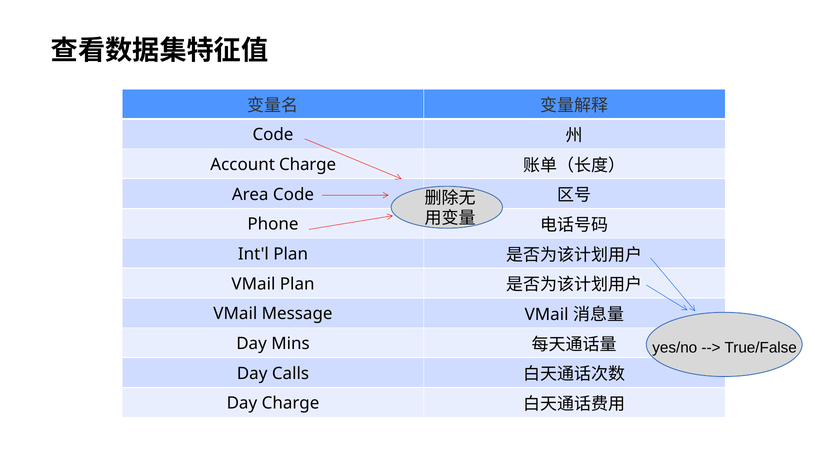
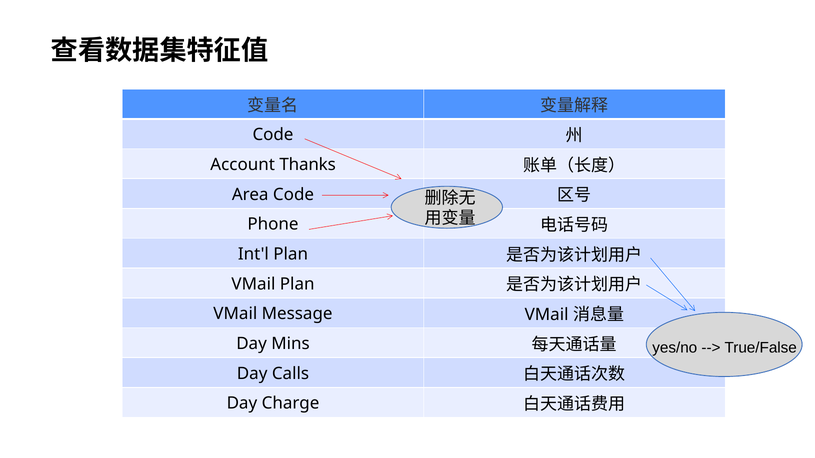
Account Charge: Charge -> Thanks (308, 165)
